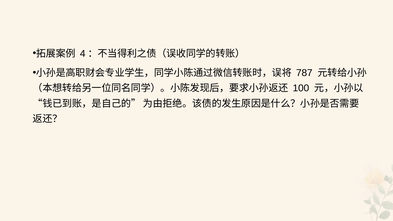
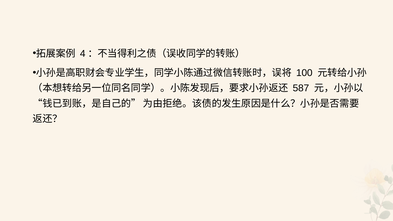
787: 787 -> 100 (304, 73)
100: 100 -> 587 (301, 88)
